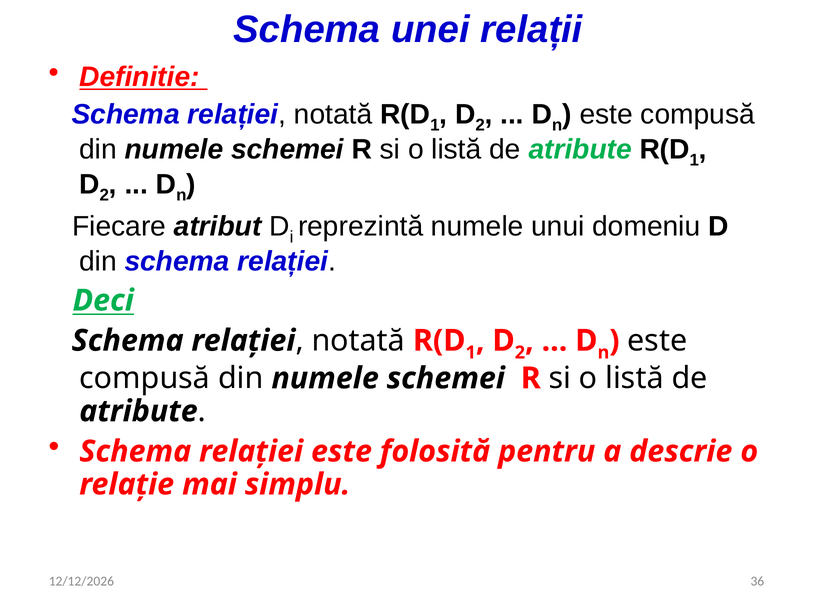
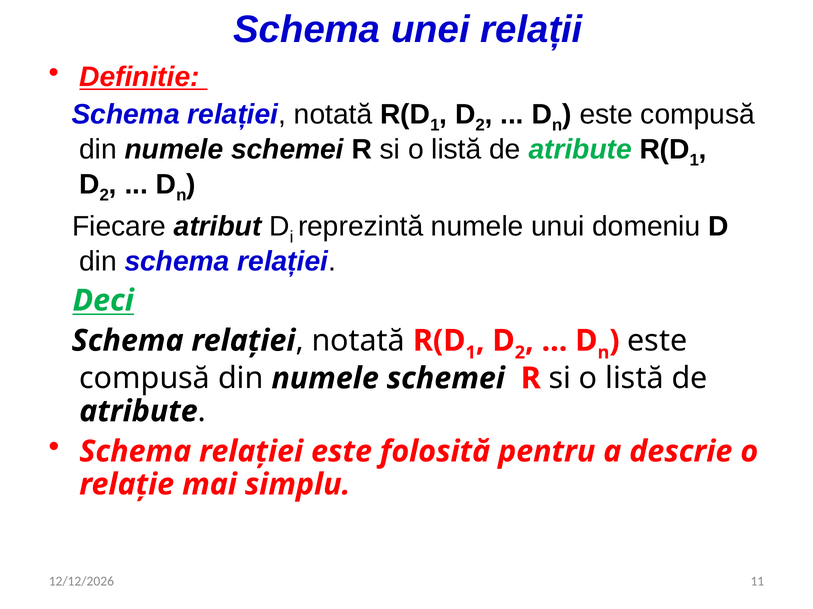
36: 36 -> 11 (757, 582)
